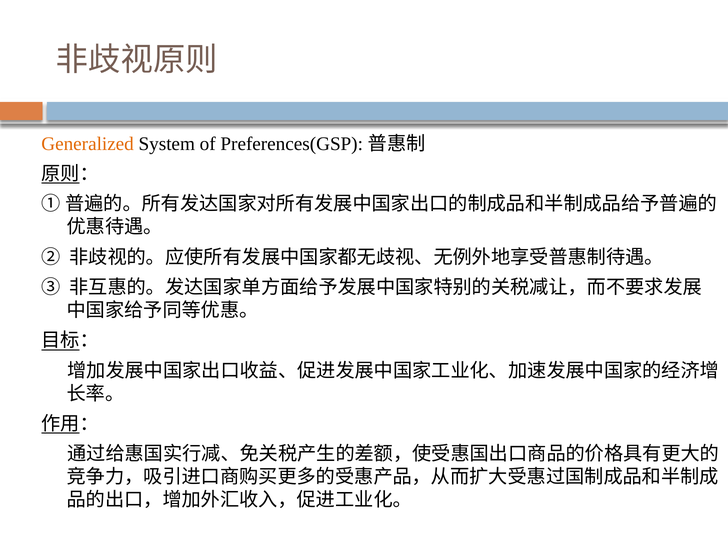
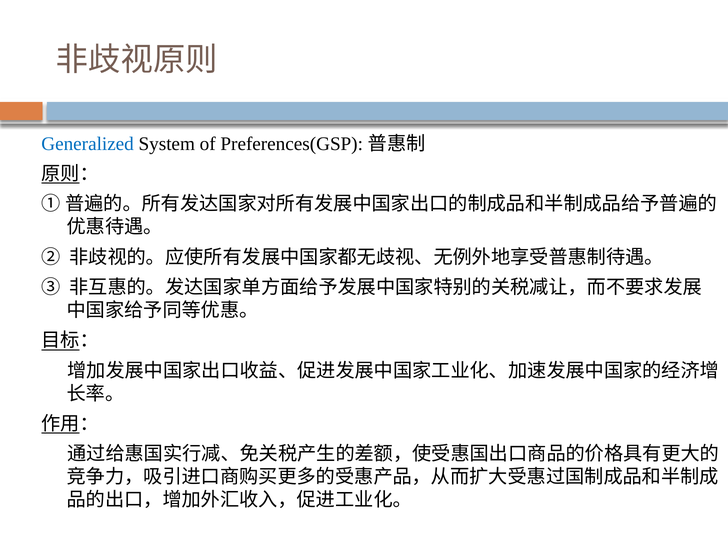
Generalized colour: orange -> blue (88, 144)
